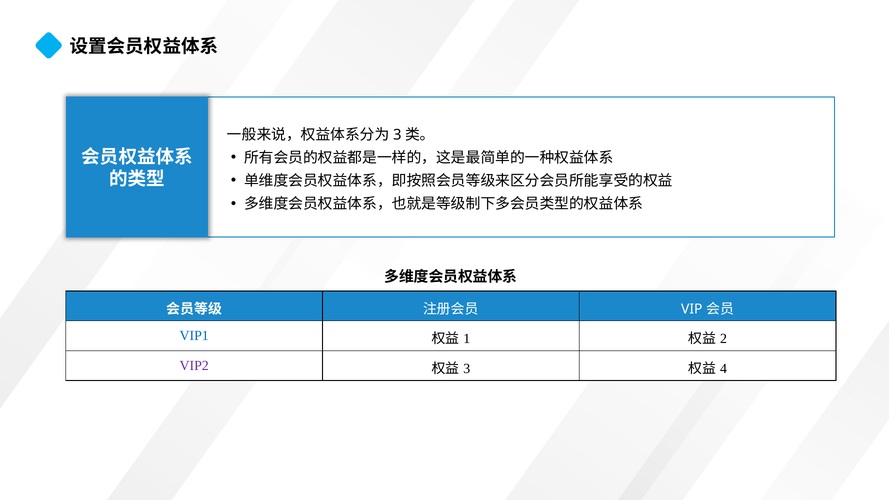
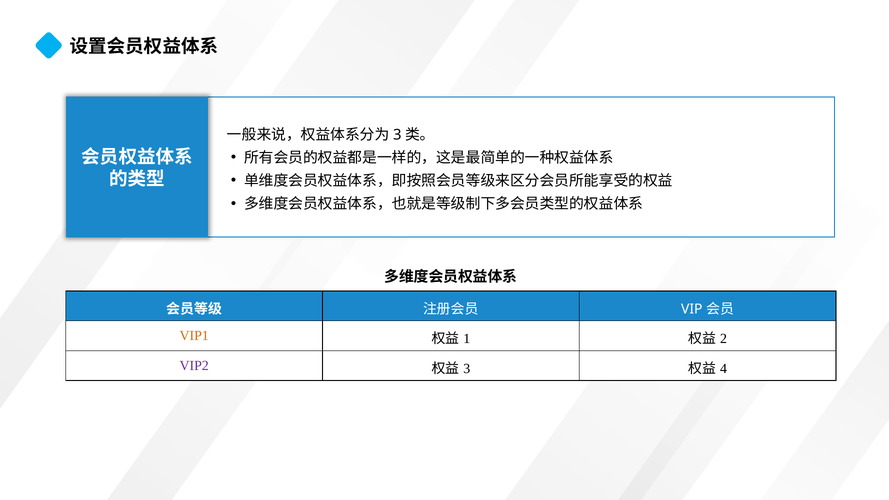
VIP1 colour: blue -> orange (194, 336)
